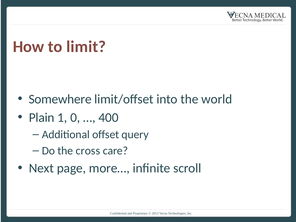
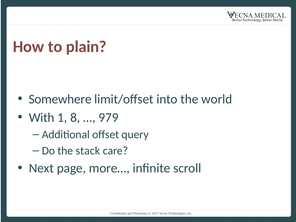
limit: limit -> plain (86, 47)
Plain: Plain -> With (42, 118)
0: 0 -> 8 (75, 118)
400: 400 -> 979 (108, 118)
cross: cross -> stack (88, 151)
